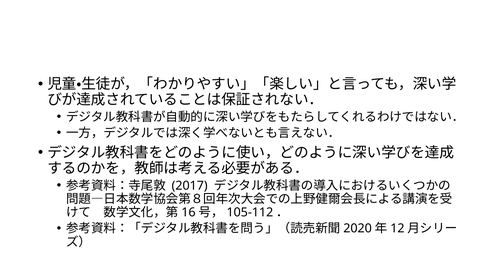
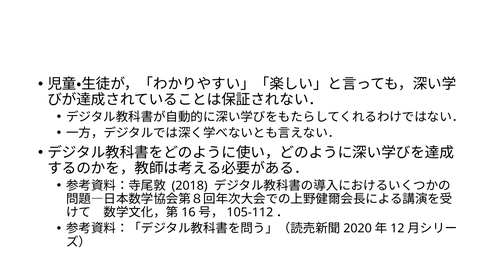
2017: 2017 -> 2018 (190, 186)
